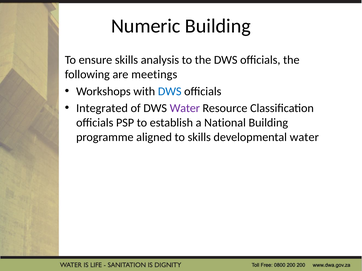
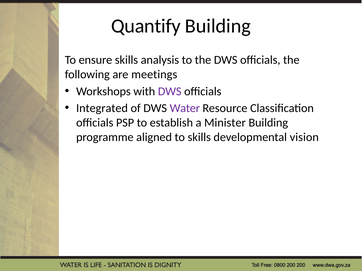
Numeric: Numeric -> Quantify (146, 26)
DWS colour: blue -> purple (170, 91)
National: National -> Minister (225, 123)
developmental water: water -> vision (304, 137)
